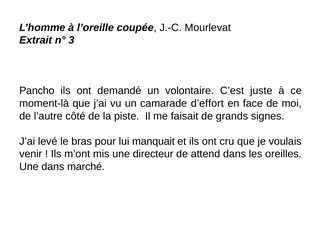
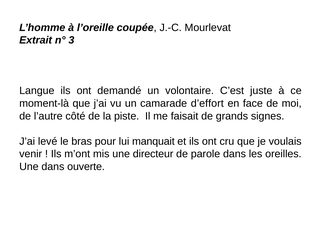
Pancho: Pancho -> Langue (37, 91)
attend: attend -> parole (205, 154)
marché: marché -> ouverte (86, 167)
